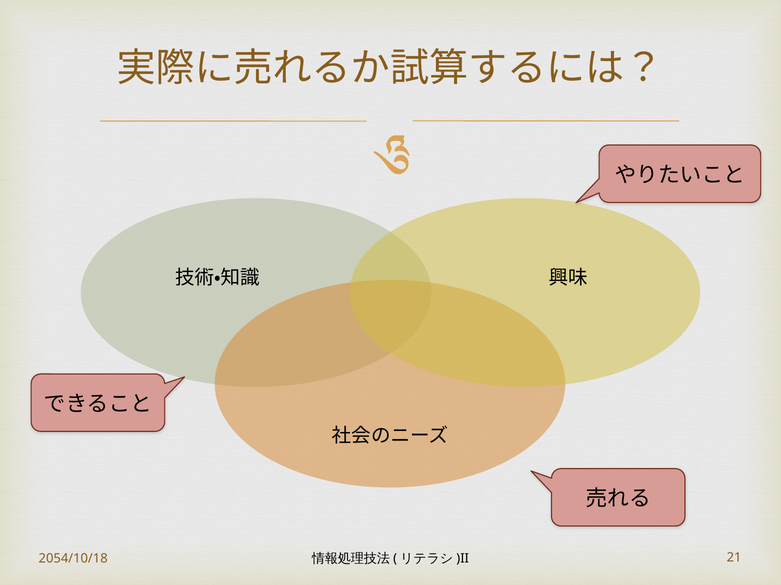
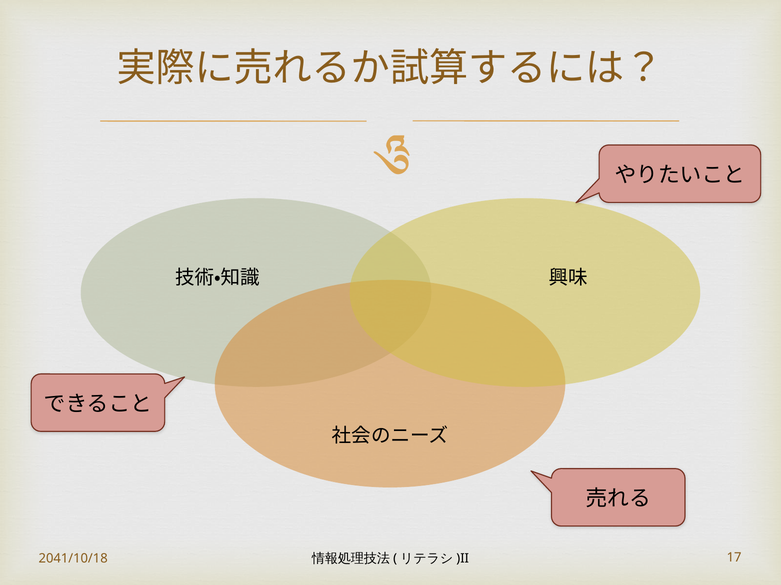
2054/10/18: 2054/10/18 -> 2041/10/18 (73, 559)
21: 21 -> 17 (734, 558)
